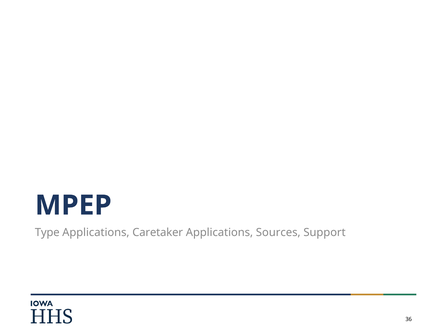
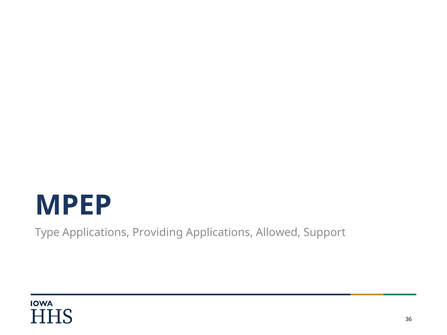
Caretaker: Caretaker -> Providing (158, 233)
Sources: Sources -> Allowed (278, 233)
